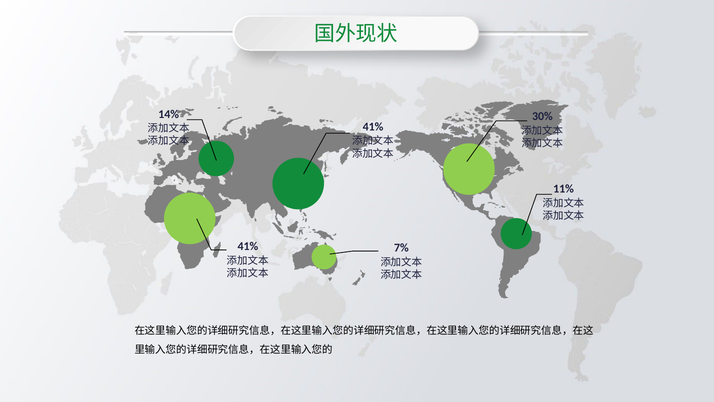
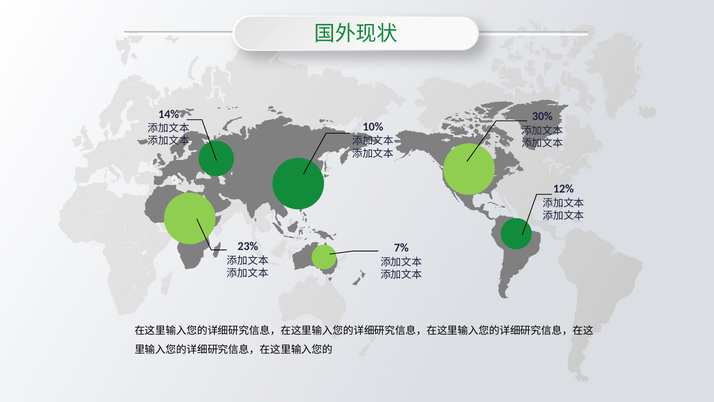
41%: 41% -> 10% (373, 127)
11%: 11% -> 12% (564, 189)
41%: 41% -> 23% (248, 246)
